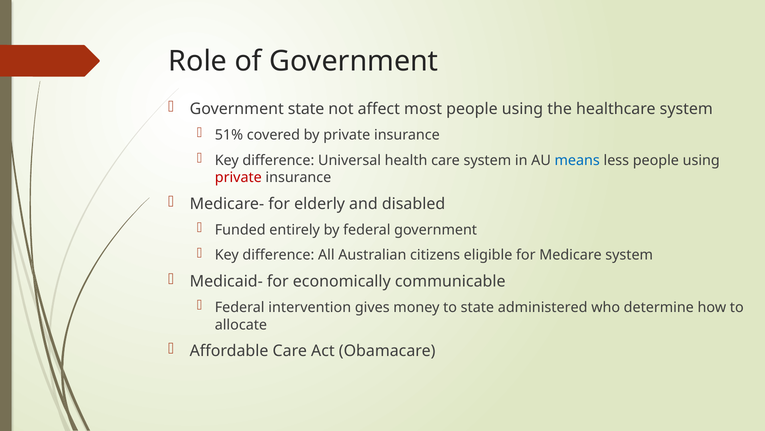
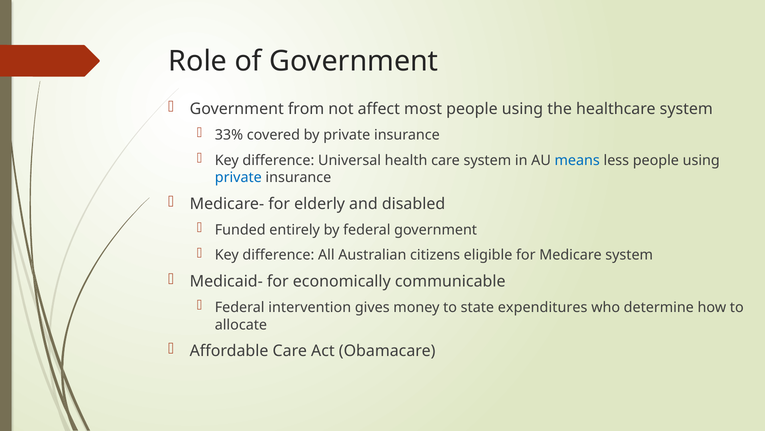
Government state: state -> from (306, 109)
51%: 51% -> 33% (229, 135)
private colour: red -> blue (238, 177)
administered: administered -> expenditures (543, 307)
